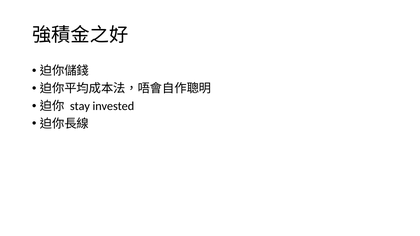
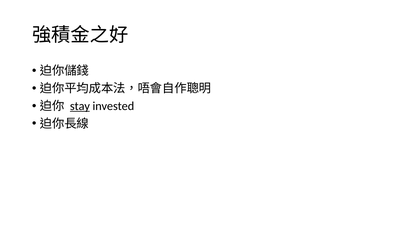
stay underline: none -> present (80, 106)
